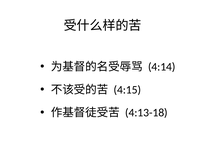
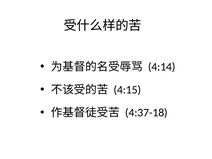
4:13-18: 4:13-18 -> 4:37-18 (146, 113)
